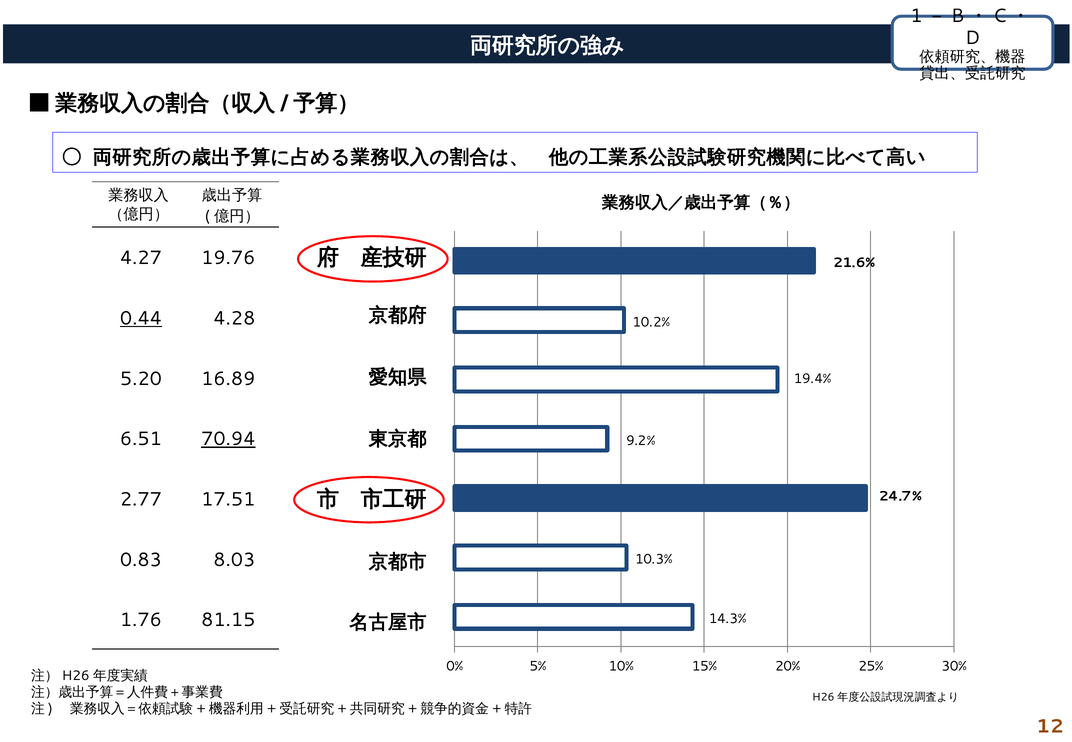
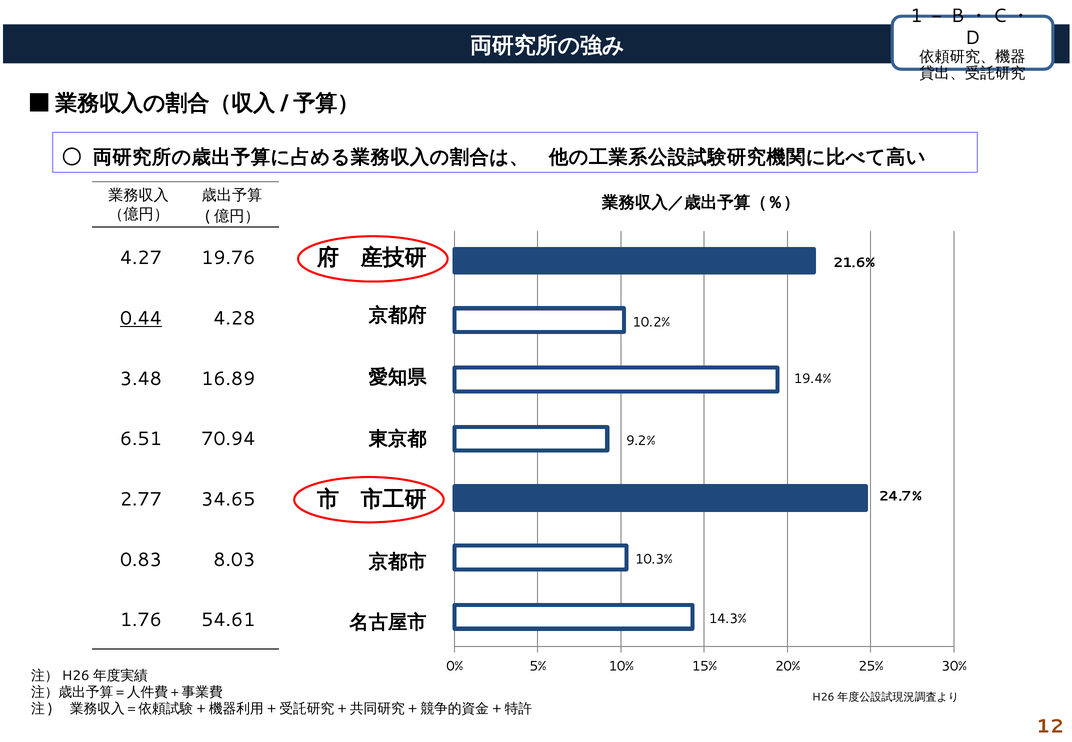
5.20: 5.20 -> 3.48 (141, 379)
70.94 underline: present -> none (228, 439)
17.51: 17.51 -> 34.65 (228, 499)
81.15: 81.15 -> 54.61 (228, 620)
